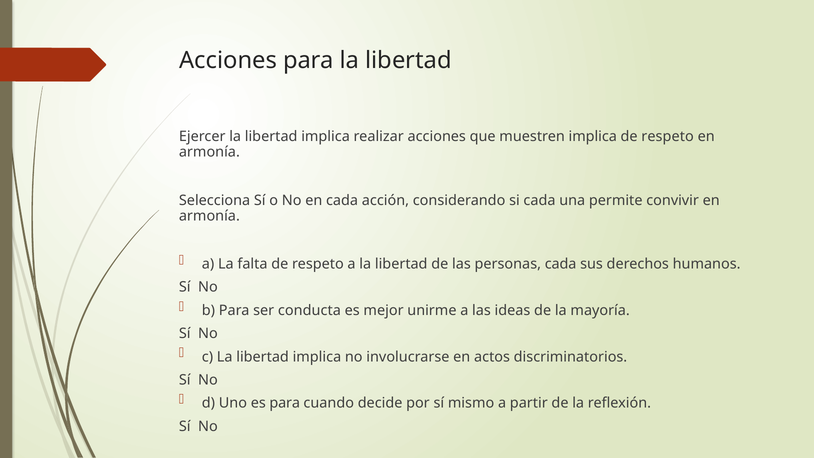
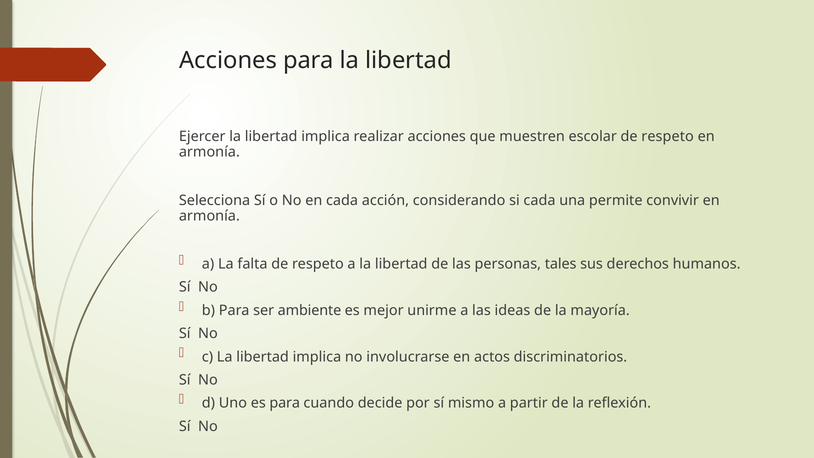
muestren implica: implica -> escolar (593, 137)
personas cada: cada -> tales (561, 264)
conducta: conducta -> ambiente (309, 310)
